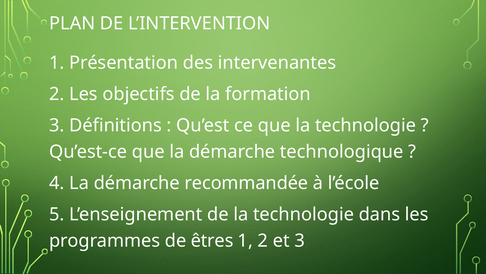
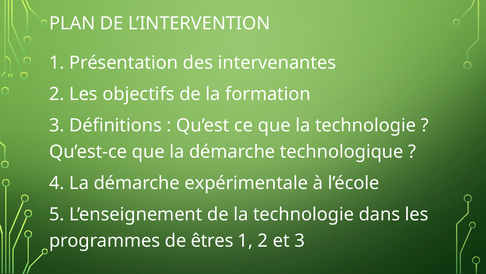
recommandée: recommandée -> expérimentale (246, 183)
